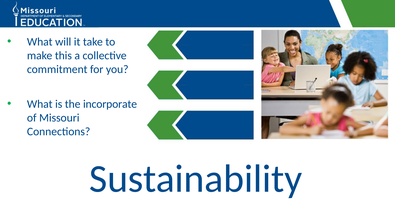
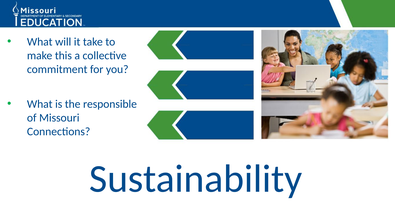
incorporate: incorporate -> responsible (110, 104)
